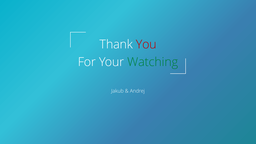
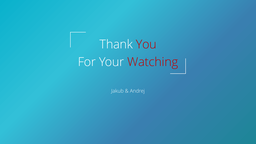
Watching colour: green -> red (153, 62)
